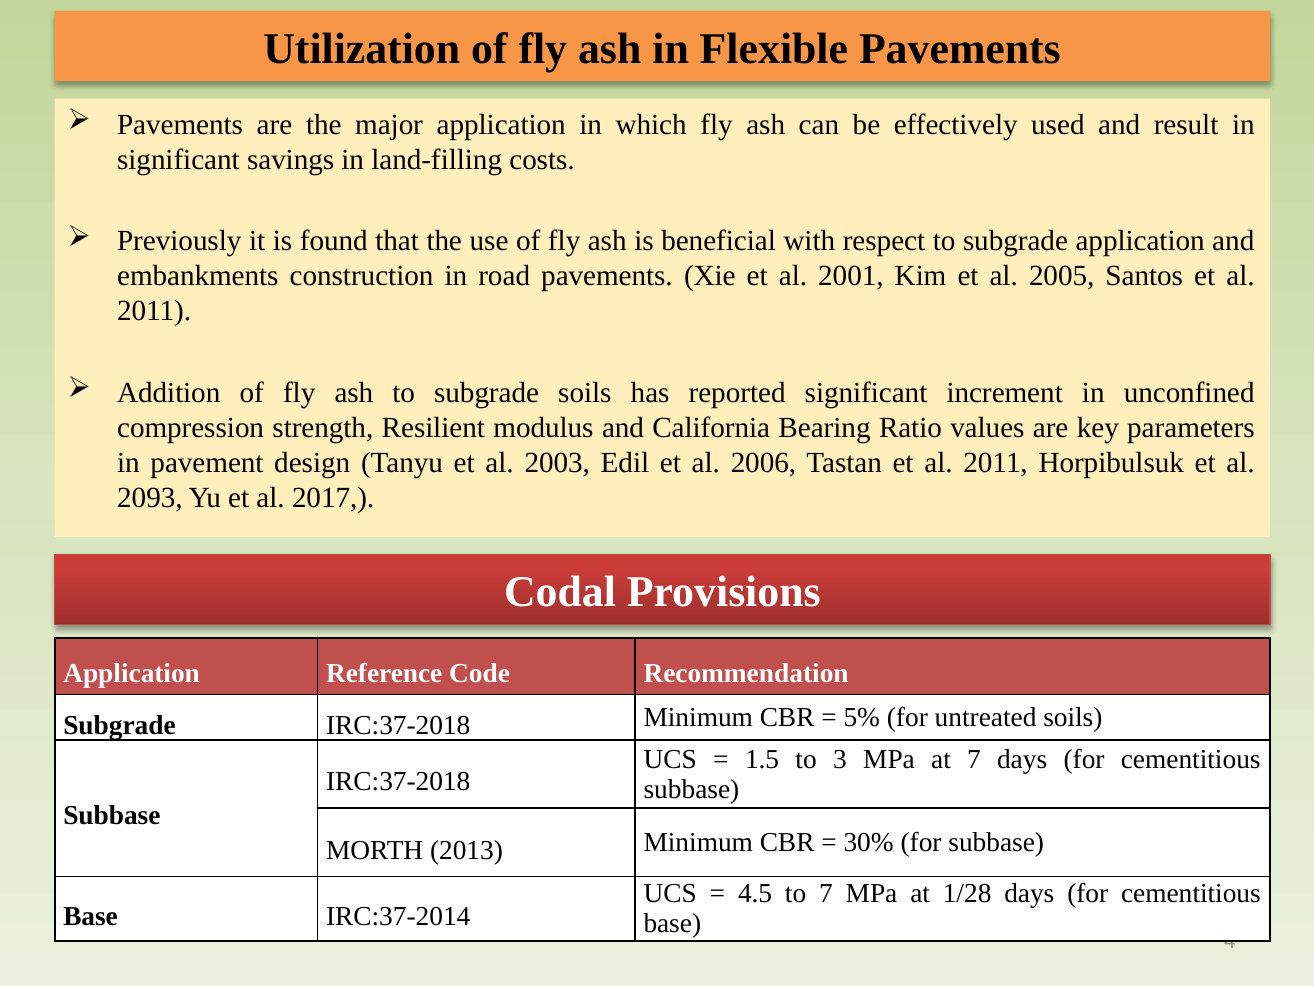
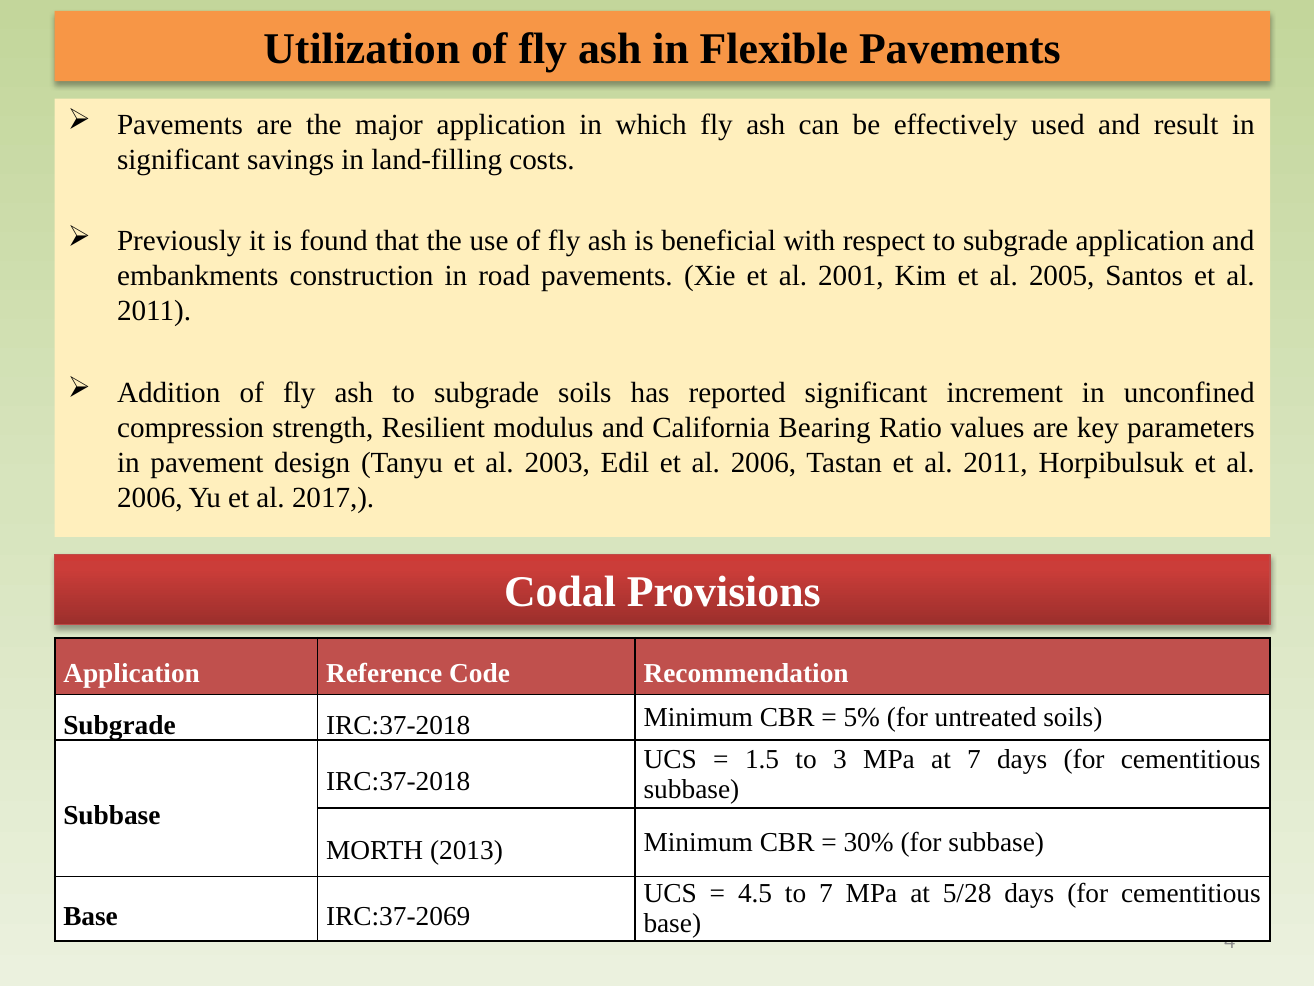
2093: 2093 -> 2006 (150, 498)
1/28: 1/28 -> 5/28 (967, 893)
IRC:37-2014: IRC:37-2014 -> IRC:37-2069 (398, 916)
